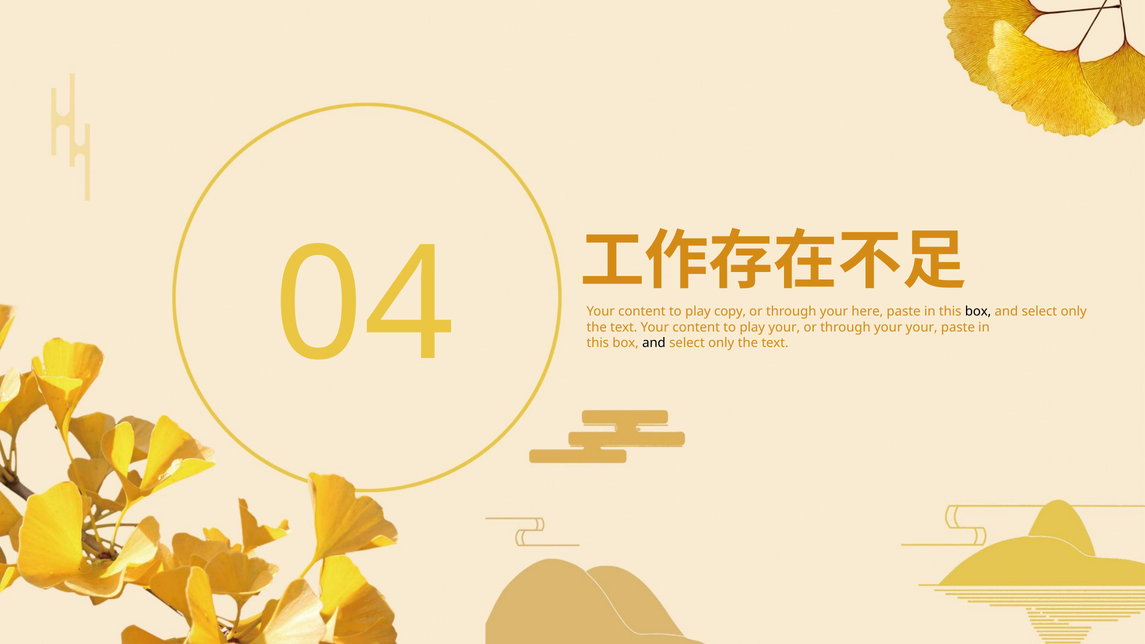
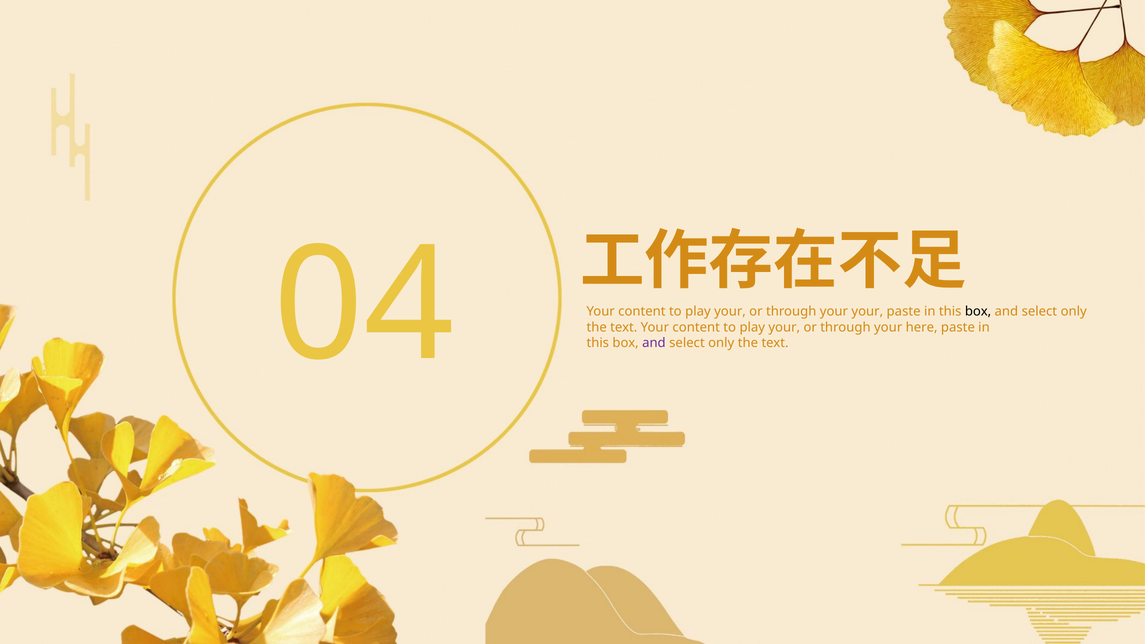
copy: copy -> your (730, 311)
your here: here -> your (867, 311)
your your: your -> here (922, 327)
and colour: black -> purple (654, 343)
